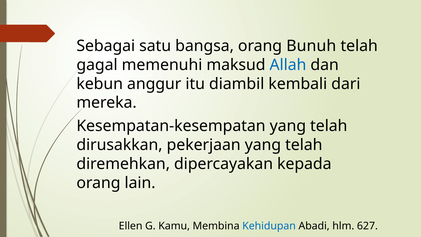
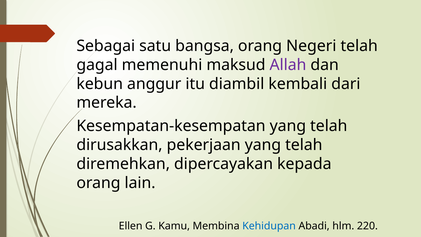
Bunuh: Bunuh -> Negeri (311, 46)
Allah colour: blue -> purple (288, 65)
627: 627 -> 220 (367, 226)
